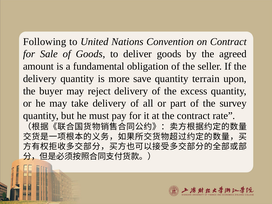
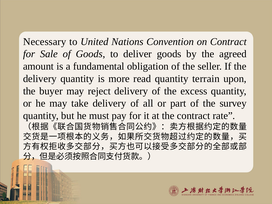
Following: Following -> Necessary (45, 42)
save: save -> read (142, 79)
